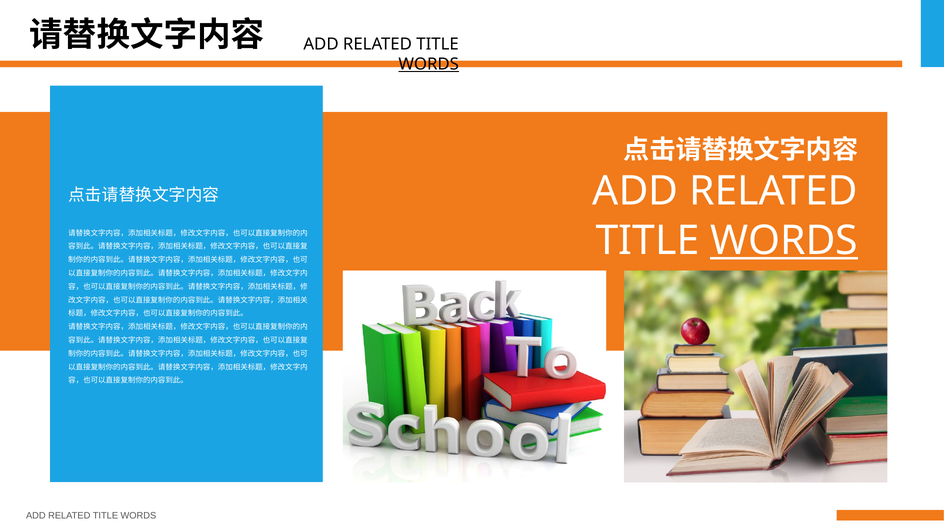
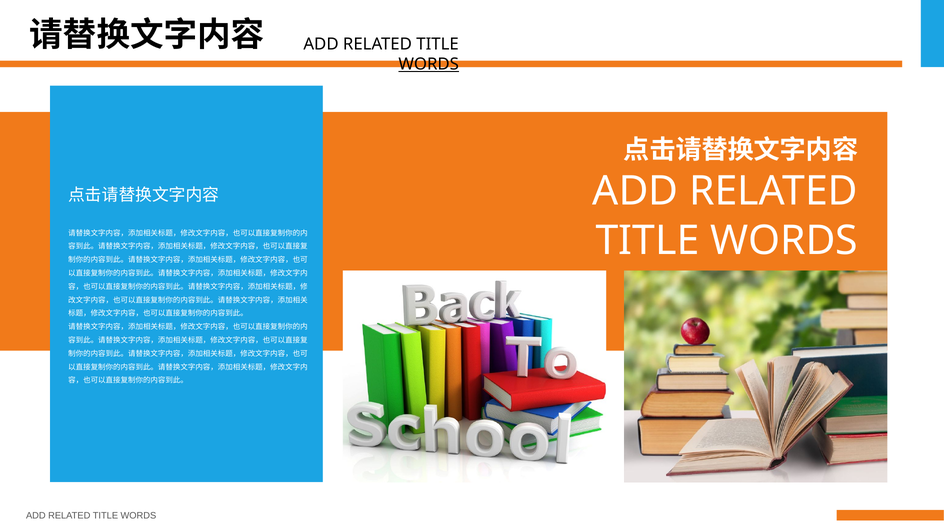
WORDS underline: present -> none (784, 241)
